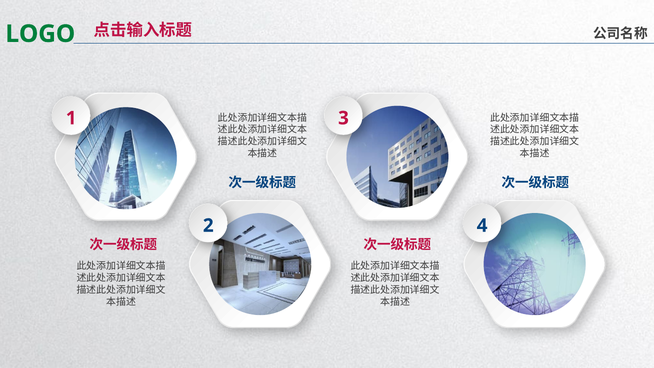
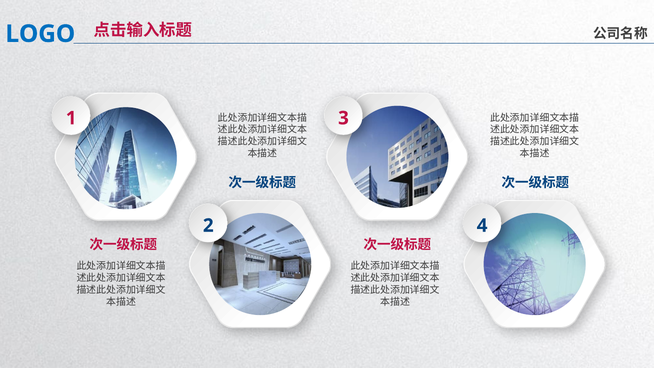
LOGO colour: green -> blue (40, 34)
